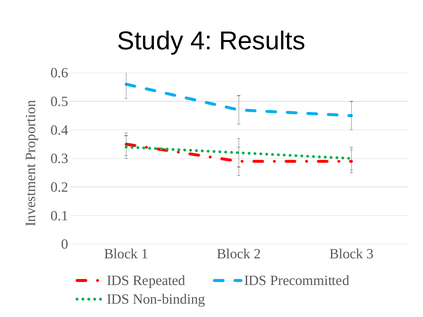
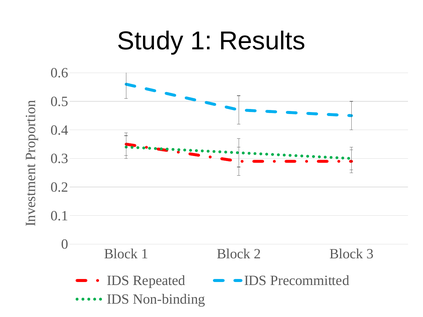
Study 4: 4 -> 1 (201, 41)
